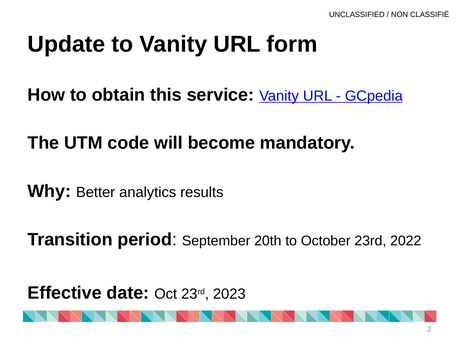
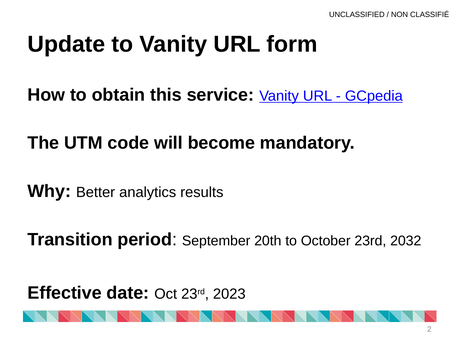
2022: 2022 -> 2032 (406, 240)
